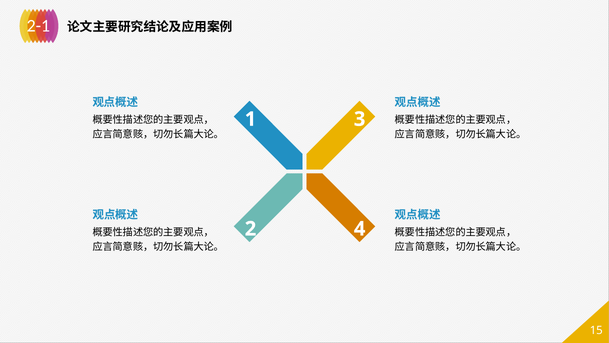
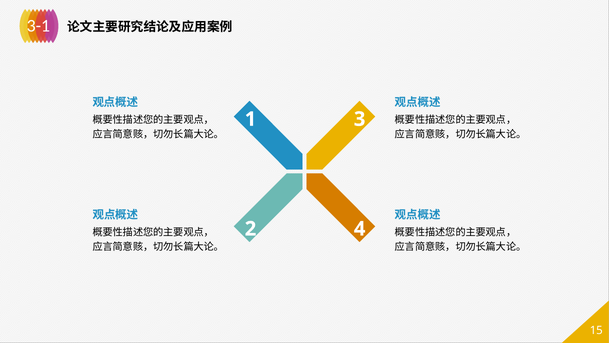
2-1: 2-1 -> 3-1 (38, 26)
